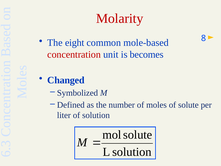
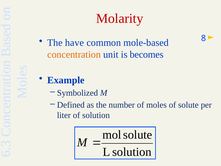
eight: eight -> have (75, 43)
concentration colour: red -> orange (74, 54)
Changed: Changed -> Example (66, 80)
